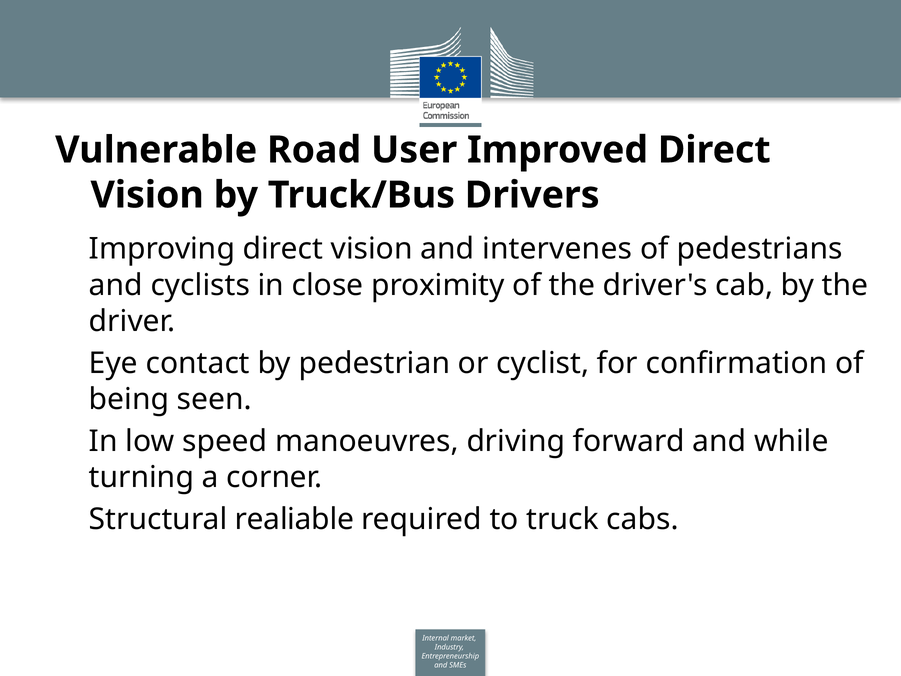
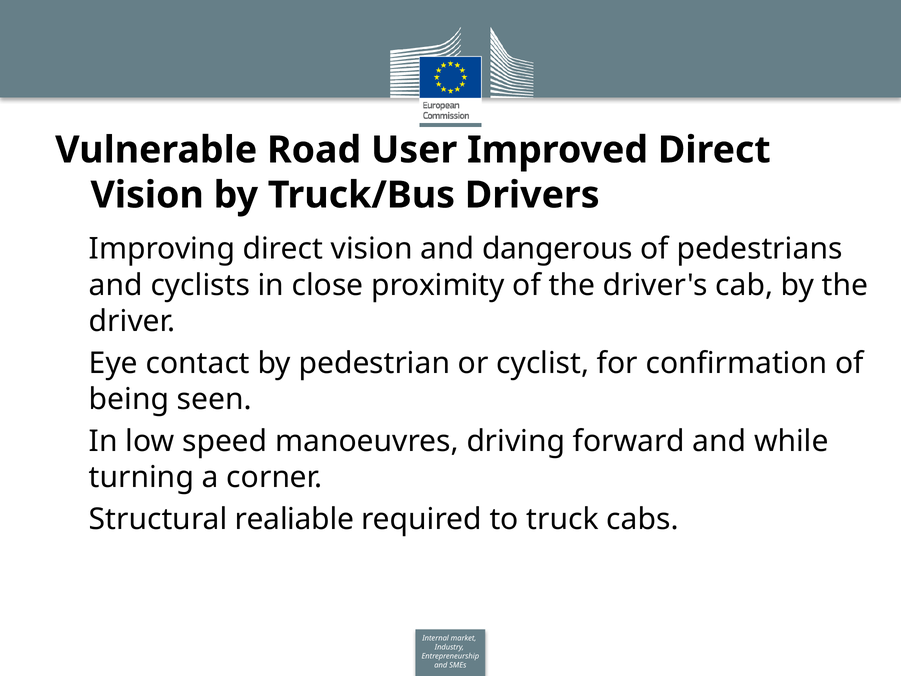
intervenes: intervenes -> dangerous (557, 249)
